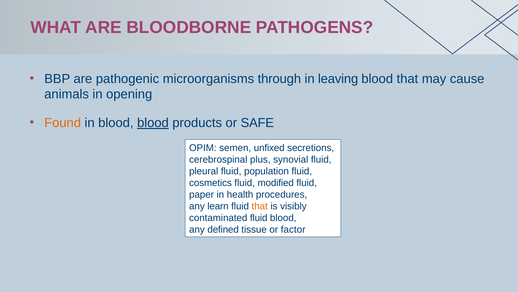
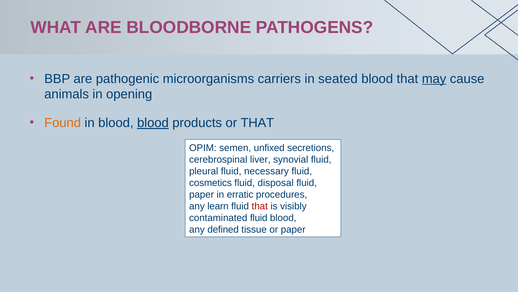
through: through -> carriers (279, 79)
leaving: leaving -> seated (338, 79)
may underline: none -> present (434, 79)
or SAFE: SAFE -> THAT (257, 123)
plus: plus -> liver (260, 159)
population: population -> necessary (266, 171)
modified: modified -> disposal (276, 183)
health: health -> erratic (240, 194)
that colour: orange -> red (260, 206)
or factor: factor -> paper (293, 229)
